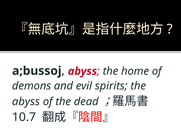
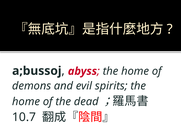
abyss: abyss -> home (26, 102)
